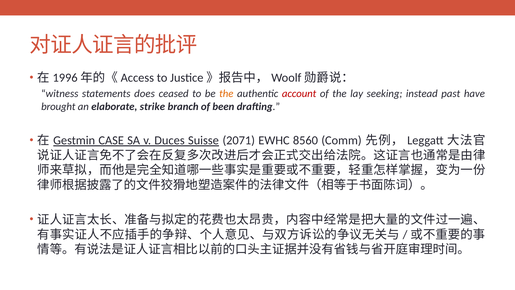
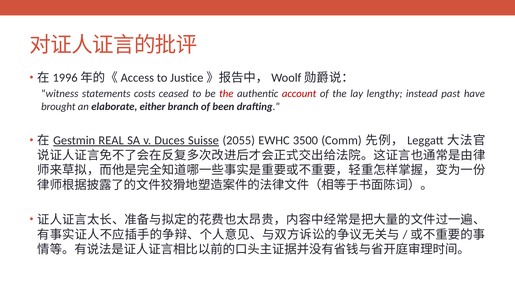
does: does -> costs (145, 94)
the colour: orange -> red (226, 94)
seeking: seeking -> lengthy (384, 94)
strike: strike -> either (153, 107)
CASE: CASE -> REAL (111, 140)
2071: 2071 -> 2055 (239, 140)
8560: 8560 -> 3500 (305, 140)
